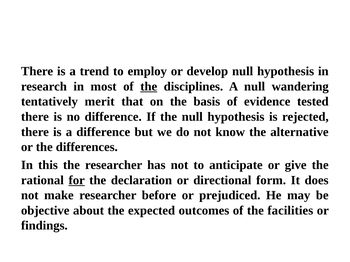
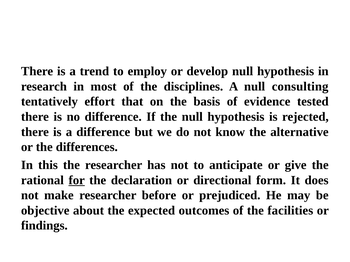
the underline: present -> none (149, 87)
wandering: wandering -> consulting (300, 87)
merit: merit -> effort (100, 102)
